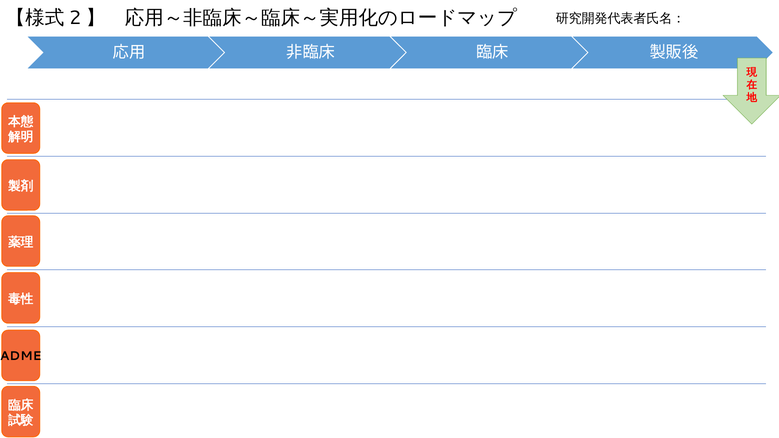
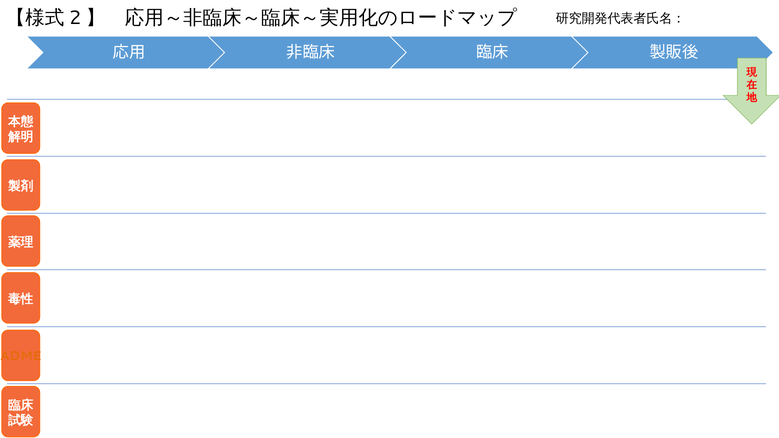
ADME colour: black -> orange (21, 356)
